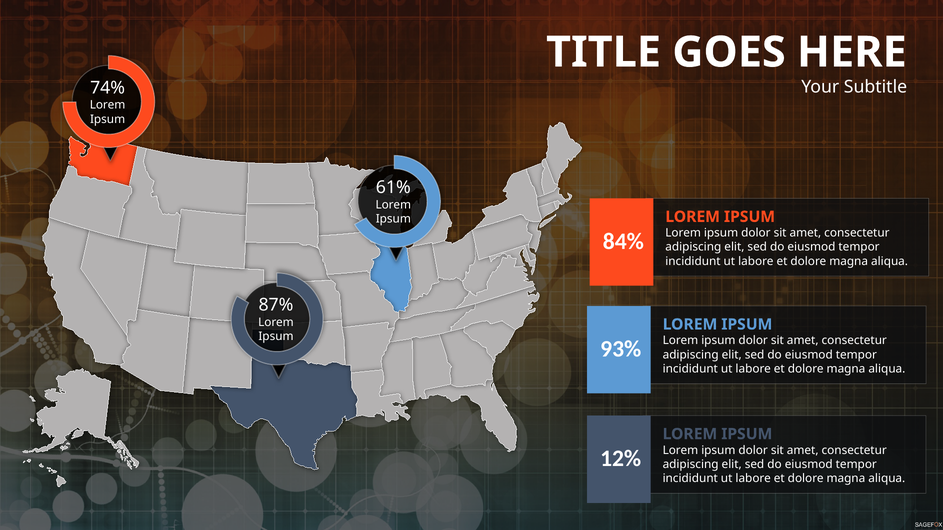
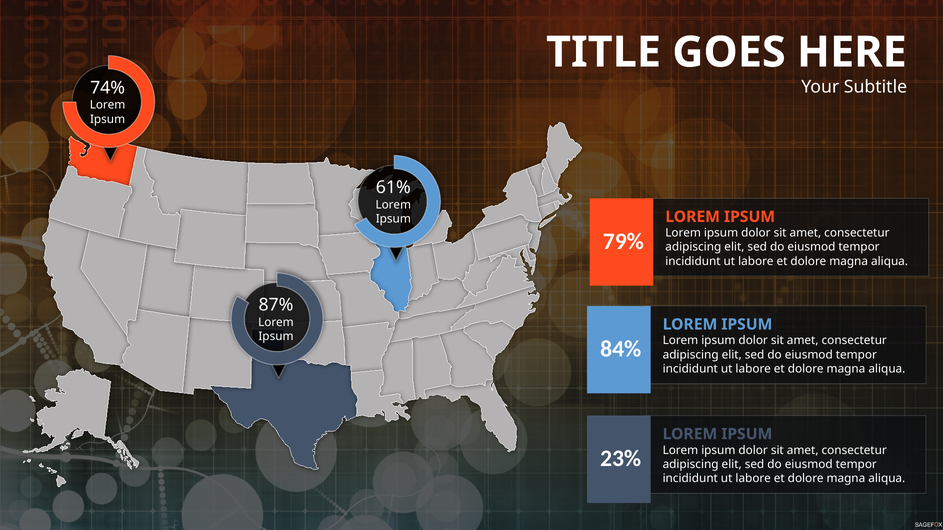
84%: 84% -> 79% (623, 241)
93%: 93% -> 84% (621, 349)
12%: 12% -> 23% (621, 459)
